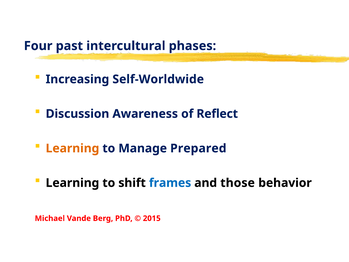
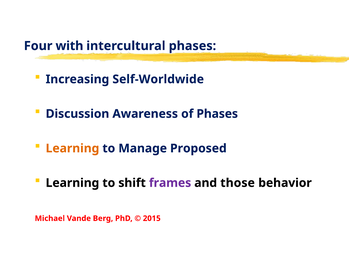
past: past -> with (69, 46)
of Reflect: Reflect -> Phases (217, 114)
Prepared: Prepared -> Proposed (198, 148)
frames colour: blue -> purple (170, 183)
